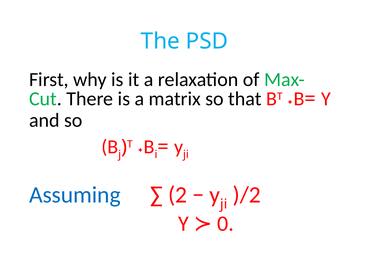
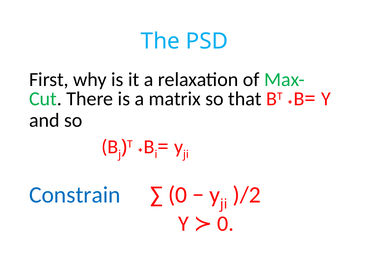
Assuming: Assuming -> Constrain (75, 195)
2: 2 -> 0 (178, 195)
